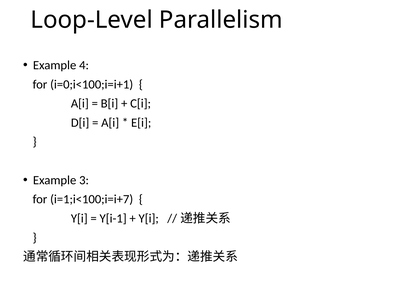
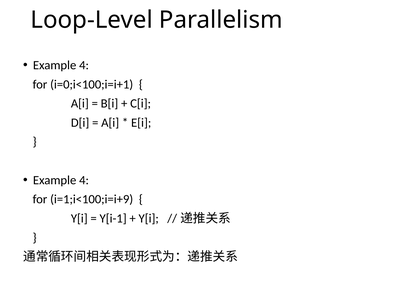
3: 3 -> 4 (84, 180)
i=1;i<100;i=i+7: i=1;i<100;i=i+7 -> i=1;i<100;i=i+9 (92, 199)
